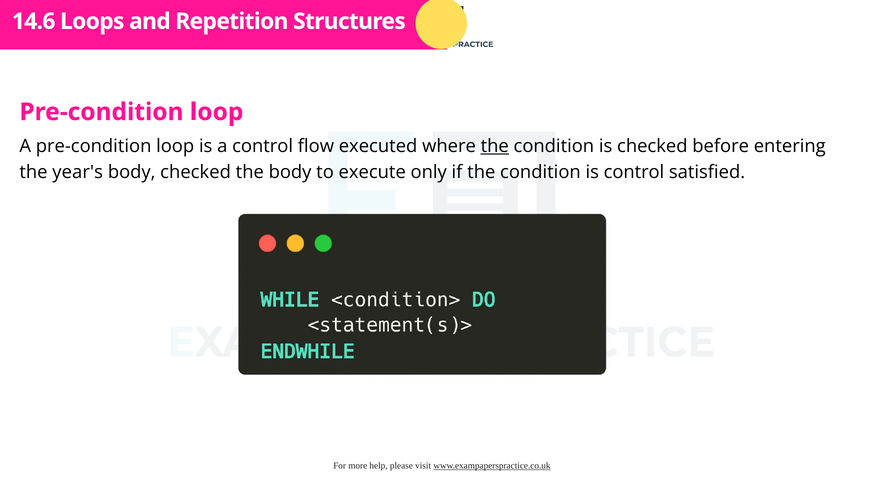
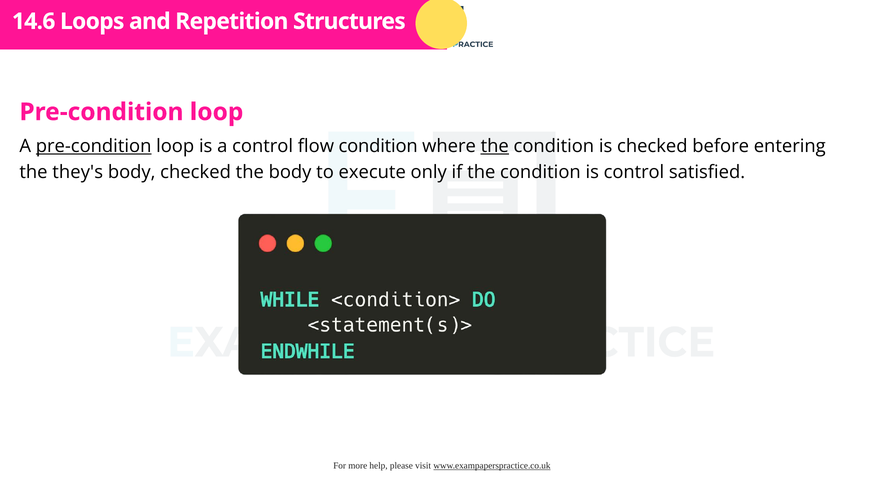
pre-condition underline: none -> present (94, 146)
flow executed: executed -> condition (378, 146)
year's: year's -> they's (78, 172)
